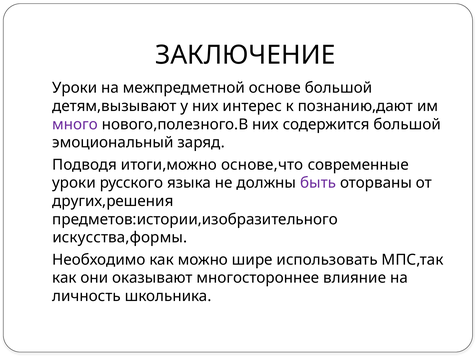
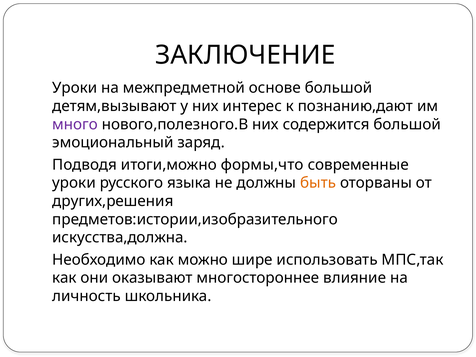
основе,что: основе,что -> формы,что (262, 165)
быть colour: purple -> orange (318, 183)
искусства,формы: искусства,формы -> искусства,должна (120, 238)
